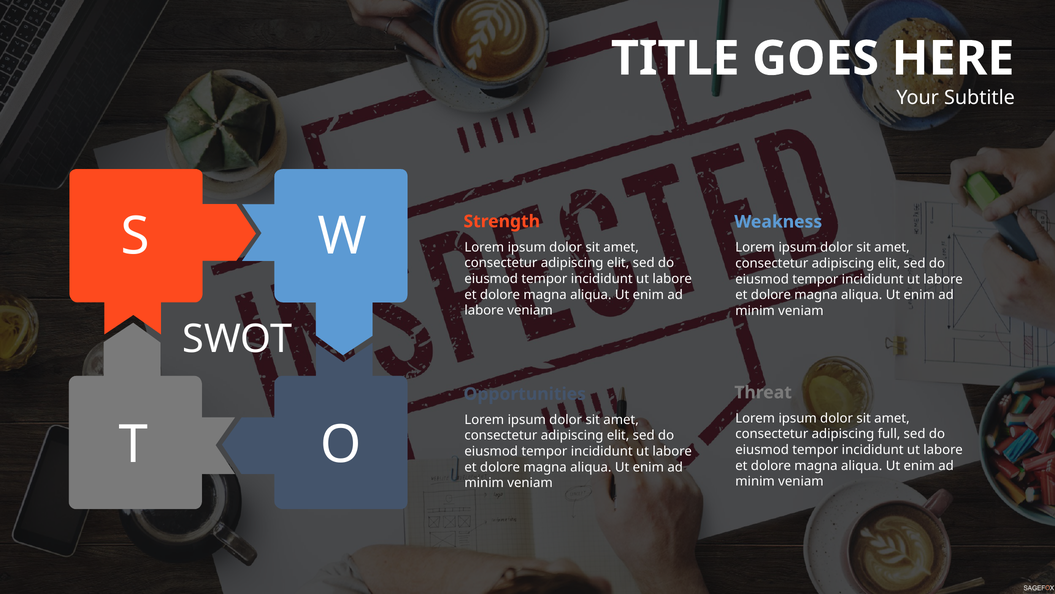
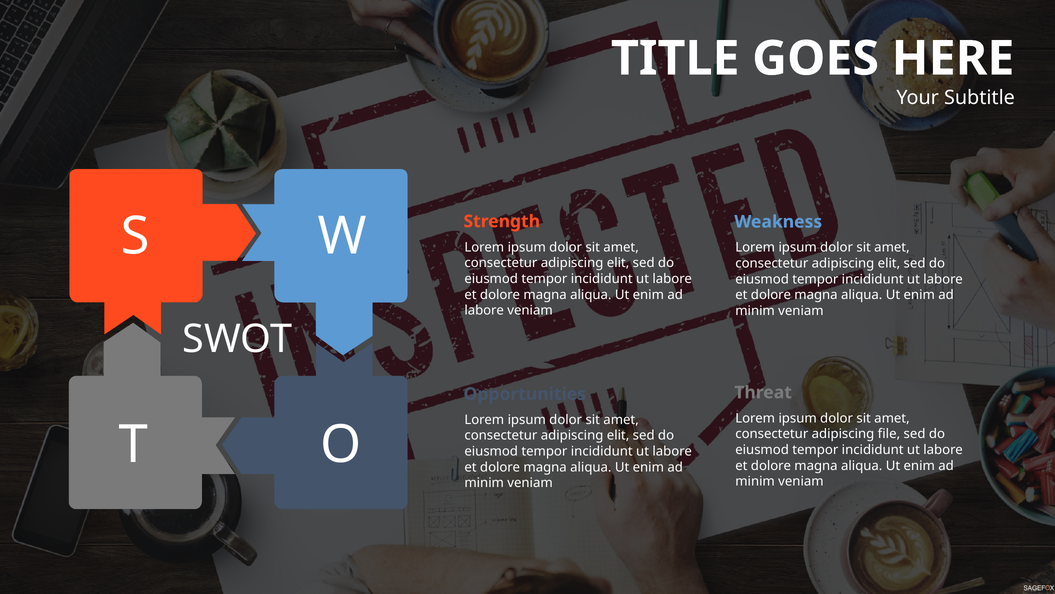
full: full -> file (889, 434)
